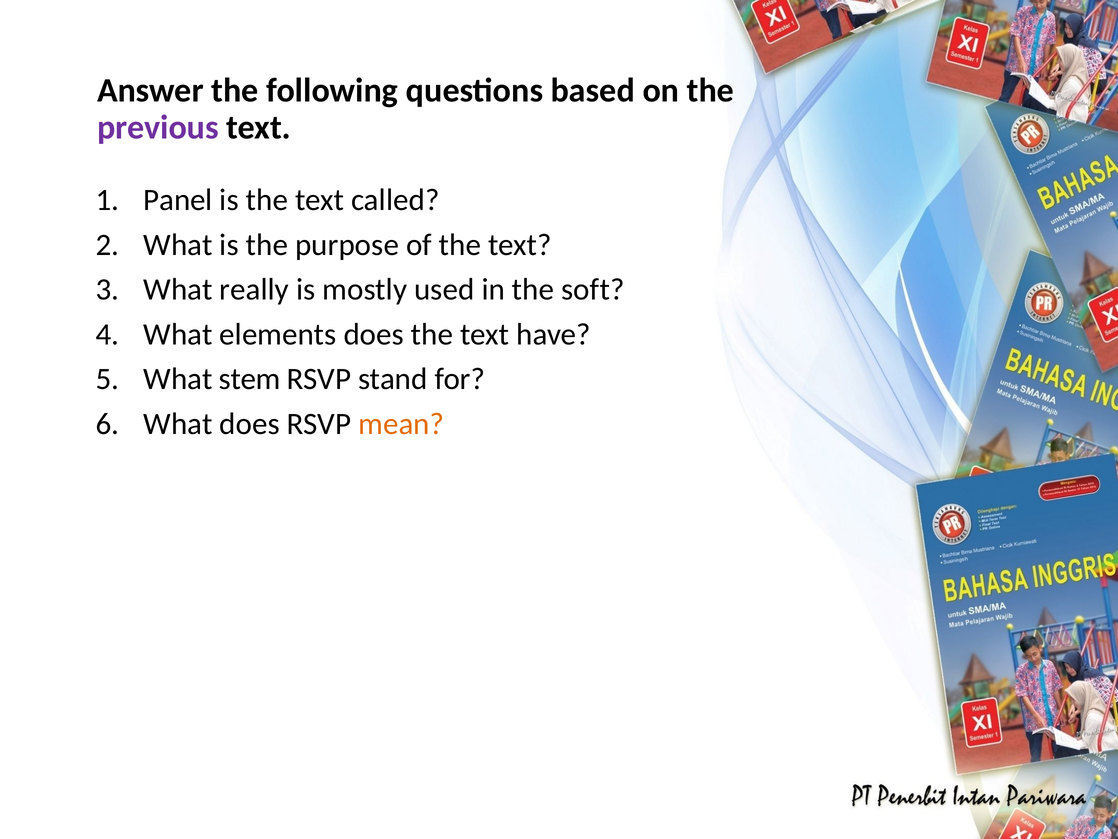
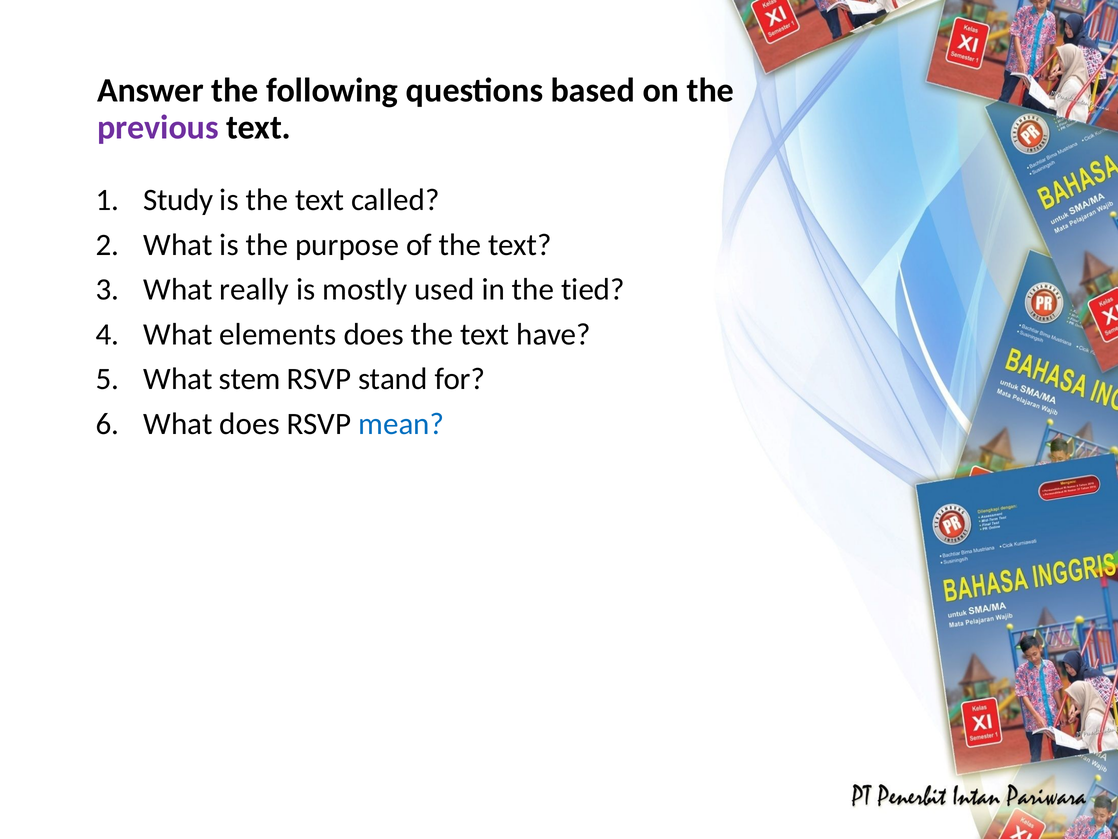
Panel: Panel -> Study (178, 200)
soft: soft -> tied (593, 290)
mean colour: orange -> blue (401, 424)
